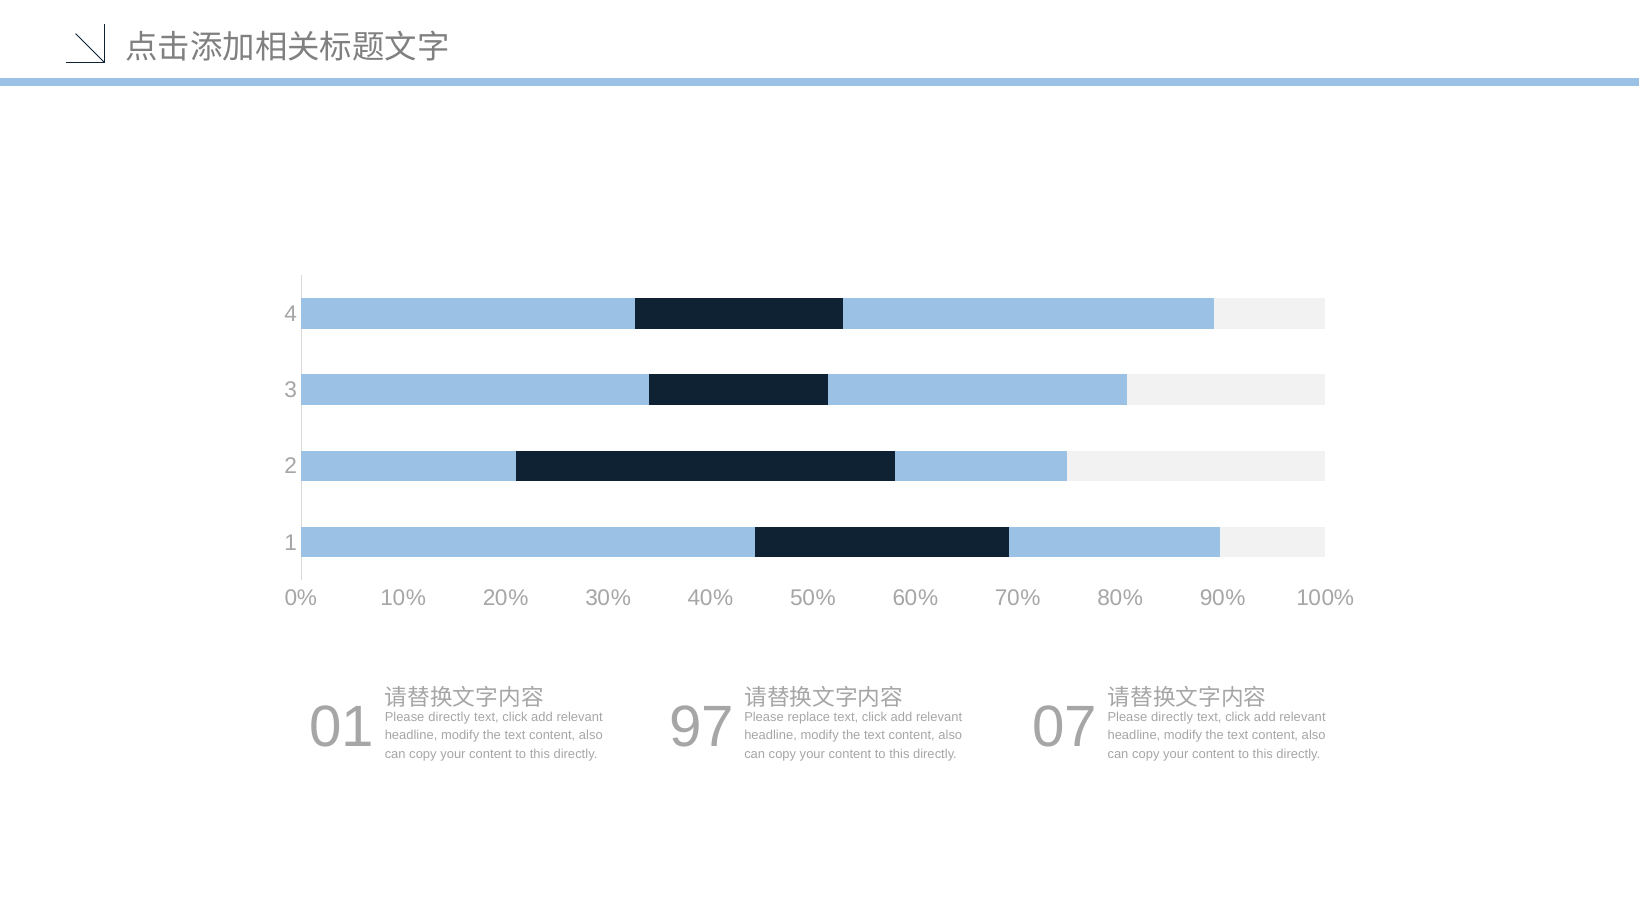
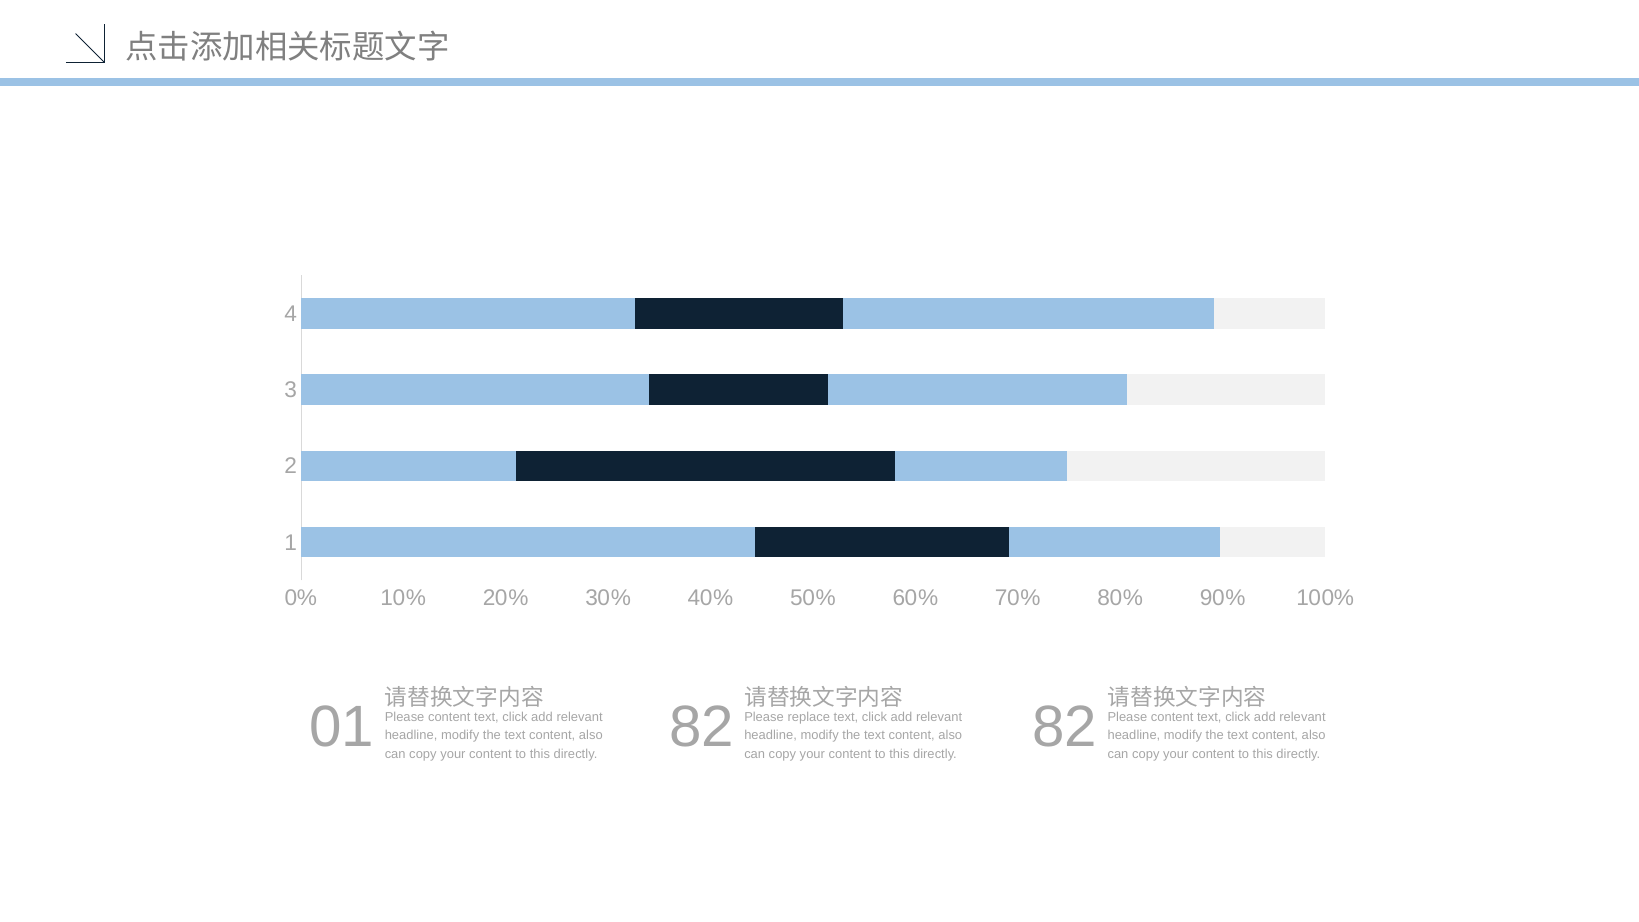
97: 97 -> 82 (701, 727)
07: 07 -> 82 (1065, 727)
directly: directly -> content (1172, 717)
01 Please directly: directly -> content (449, 717)
